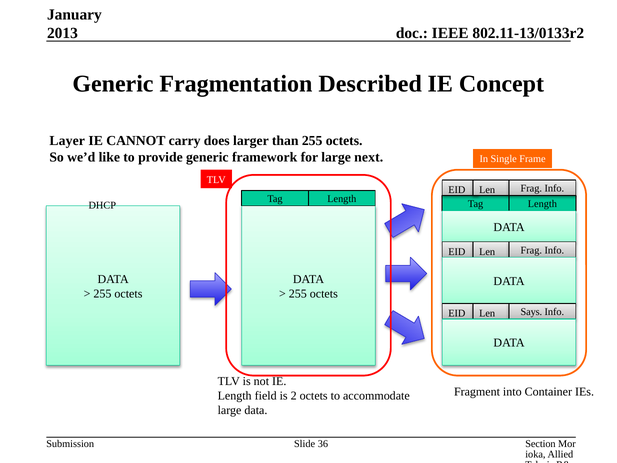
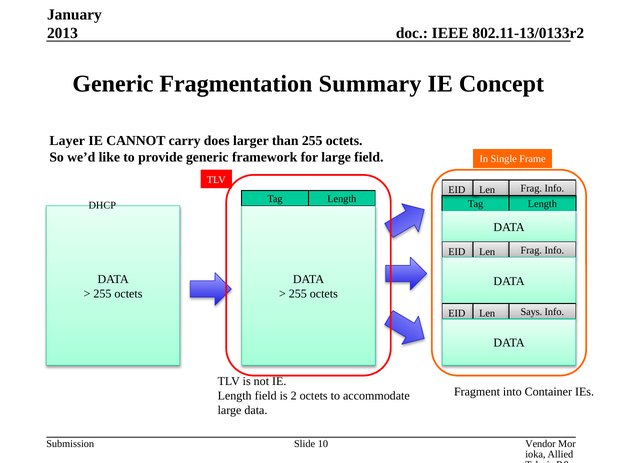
Described: Described -> Summary (370, 84)
large next: next -> field (369, 157)
Section: Section -> Vendor (540, 444)
36: 36 -> 10 (323, 444)
